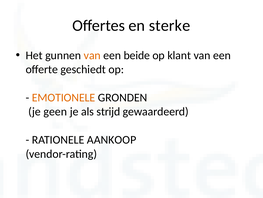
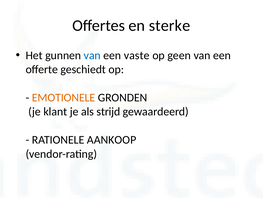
van colour: orange -> blue (92, 55)
beide: beide -> vaste (137, 55)
klant: klant -> geen (179, 55)
geen: geen -> klant (55, 111)
